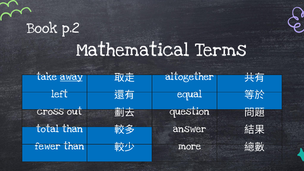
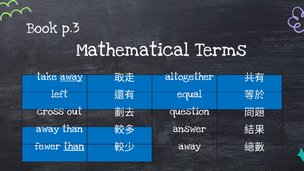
p.2: p.2 -> p.3 (71, 28)
total: total -> away (48, 129)
than underline: none -> present (74, 146)
more: more -> away (190, 146)
